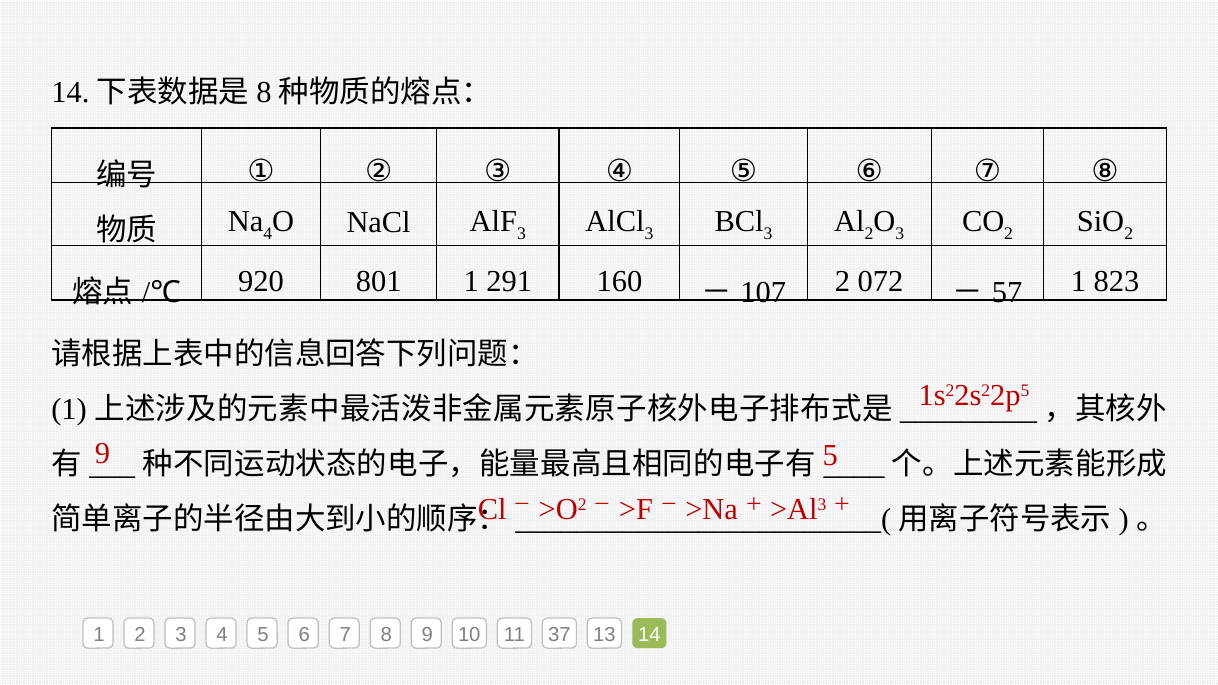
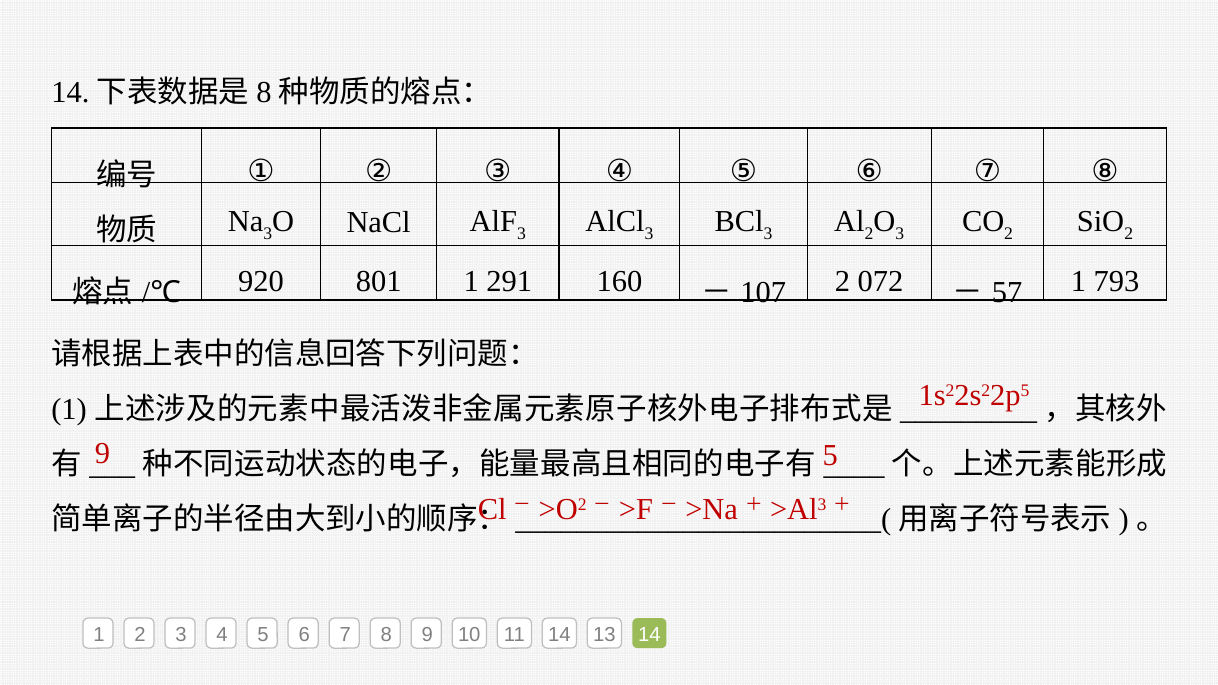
4: 4 -> 3 (268, 233)
823: 823 -> 793 (1116, 281)
11 37: 37 -> 14 (559, 635)
